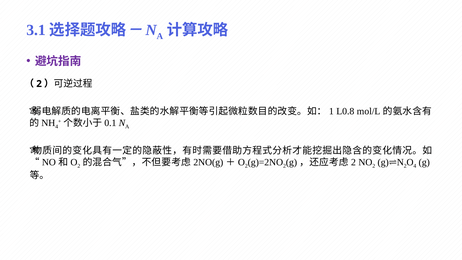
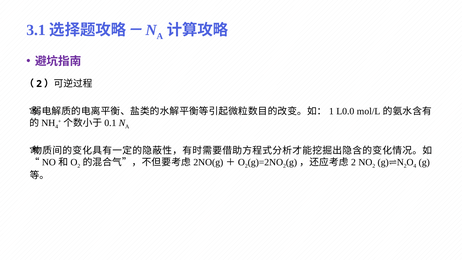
L0.8: L0.8 -> L0.0 (345, 111)
